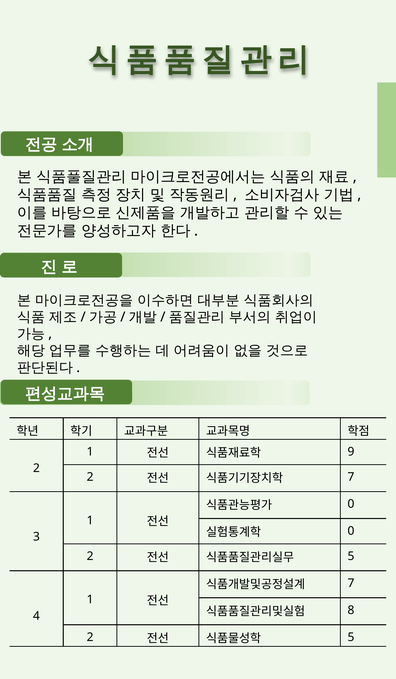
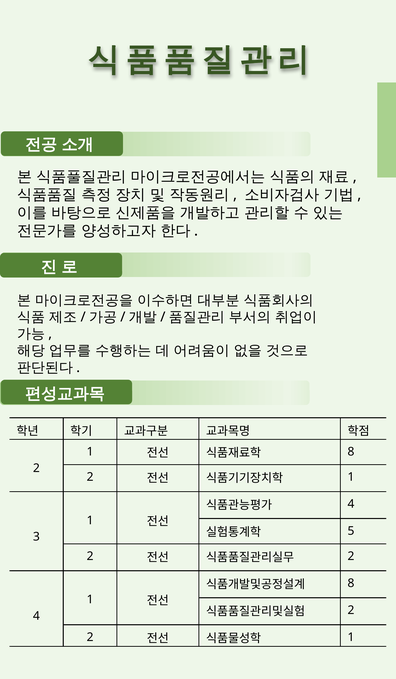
9: 9 -> 8 (351, 452)
7: 7 -> 1 (351, 477)
0: 0 -> 4 (351, 504)
0: 0 -> 5 (351, 531)
5: 5 -> 2 (351, 556)
7: 7 -> 8 (351, 583)
8: 8 -> 2 (351, 610)
5: 5 -> 1 (351, 637)
